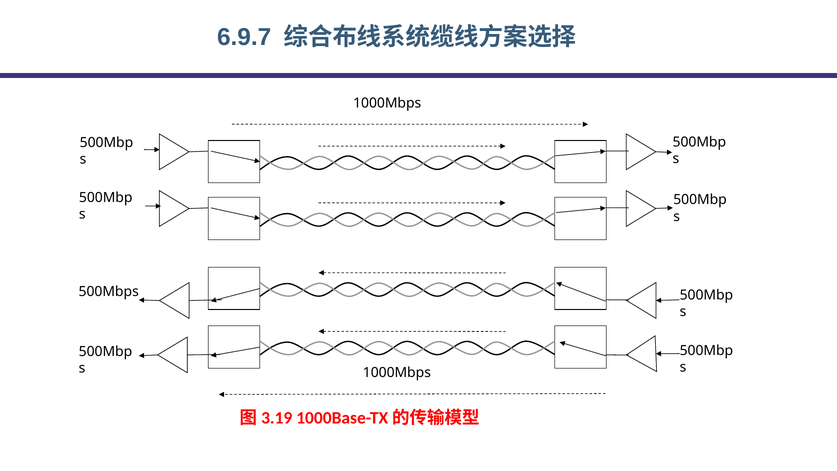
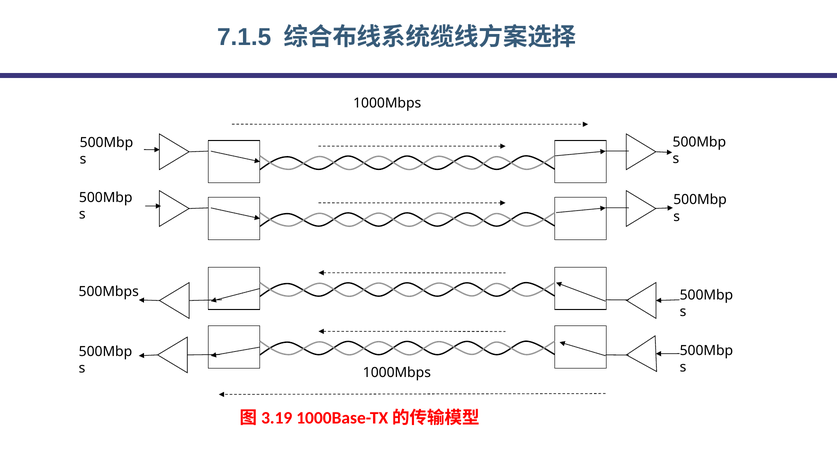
6.9.7: 6.9.7 -> 7.1.5 (244, 37)
